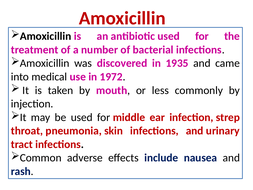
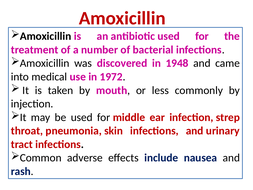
1935: 1935 -> 1948 (177, 63)
